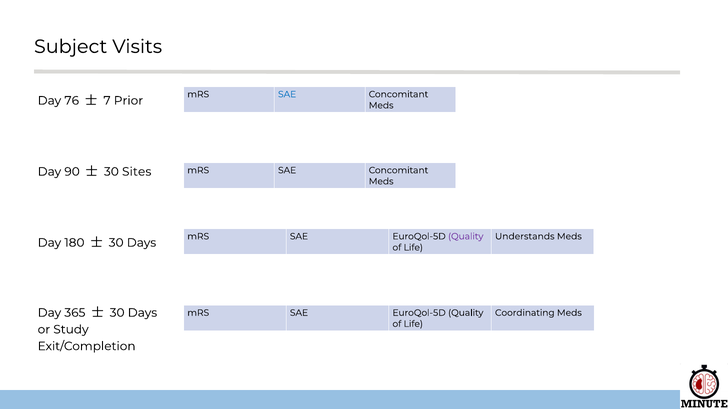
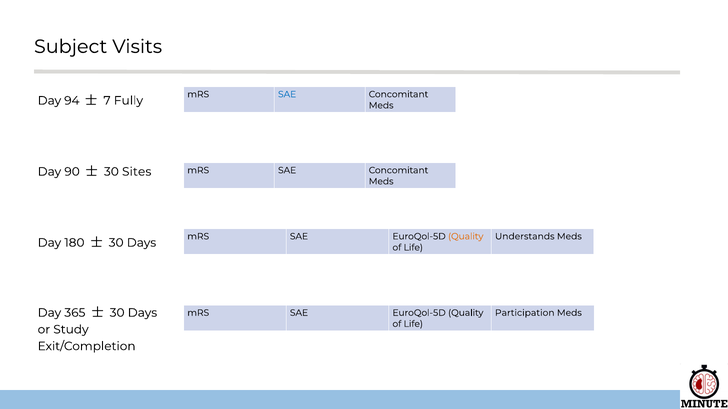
76: 76 -> 94 (72, 101)
Prior: Prior -> Fully (128, 101)
Quality colour: purple -> orange (466, 237)
Coordinating: Coordinating -> Participation (525, 313)
